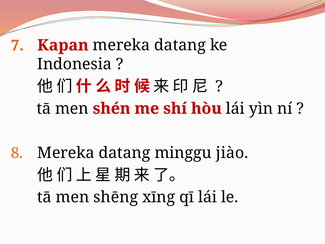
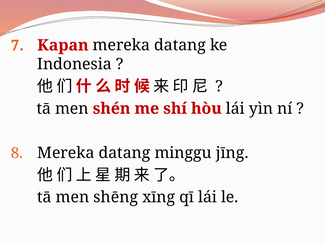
jiào: jiào -> jīng (232, 153)
